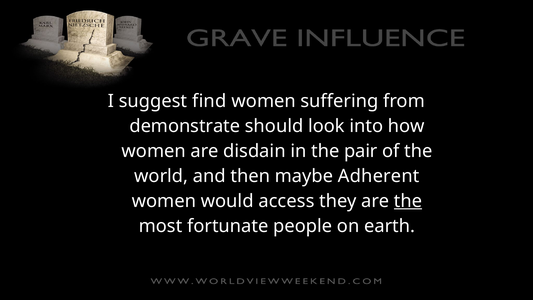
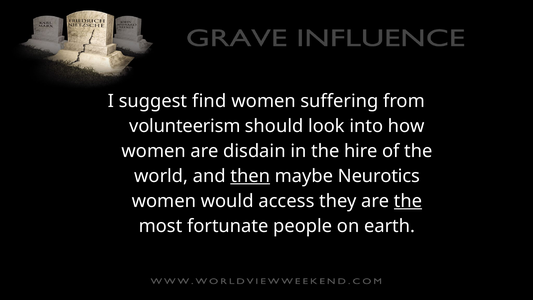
demonstrate: demonstrate -> volunteerism (185, 126)
pair: pair -> hire (361, 151)
then underline: none -> present (250, 176)
Adherent: Adherent -> Neurotics (379, 176)
